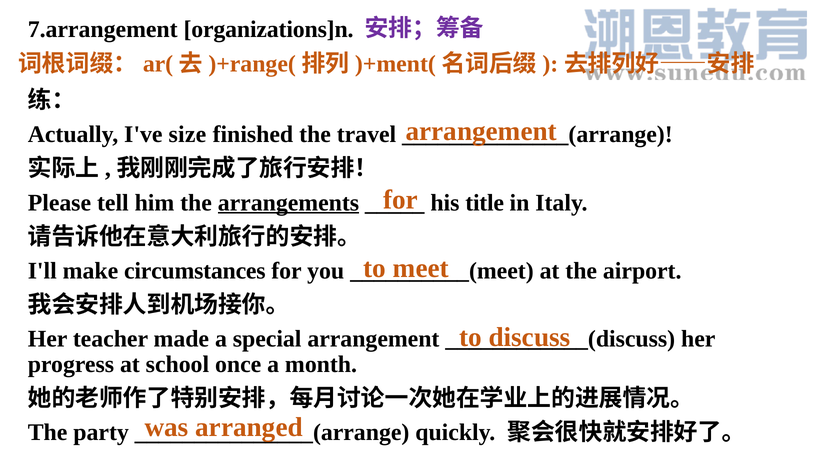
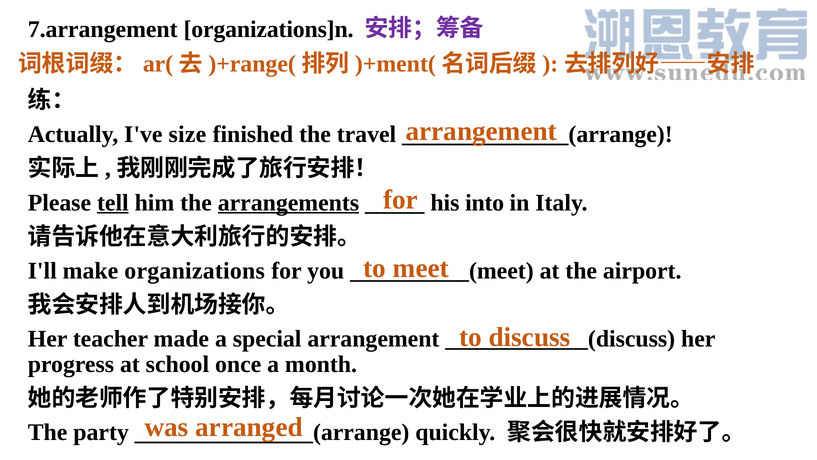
tell underline: none -> present (113, 202)
title: title -> into (485, 202)
circumstances: circumstances -> organizations (195, 271)
